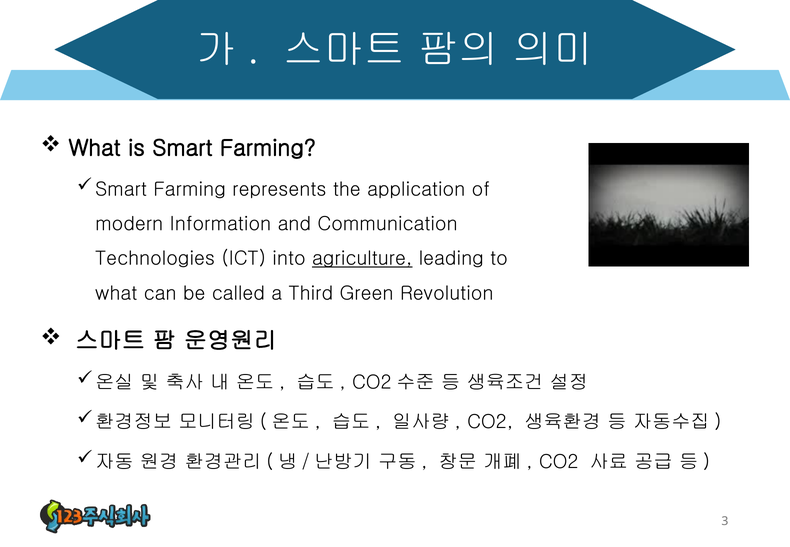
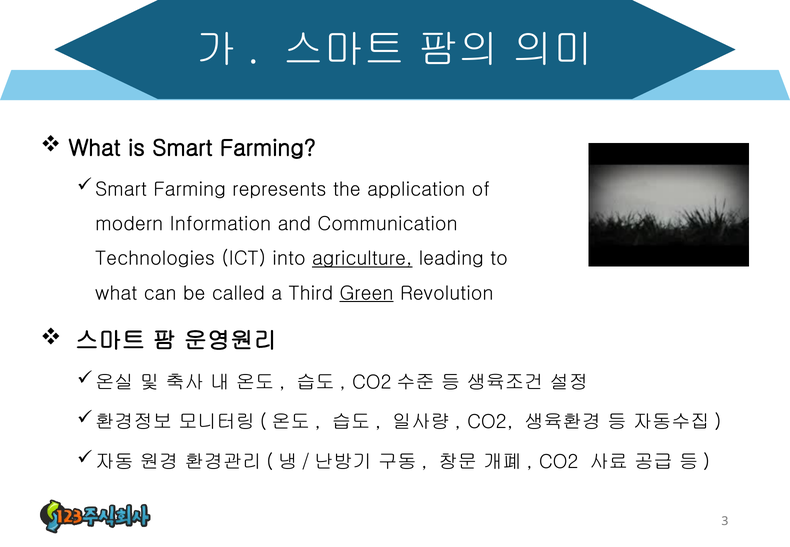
Green underline: none -> present (367, 293)
